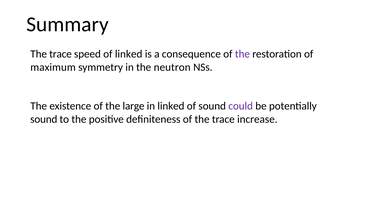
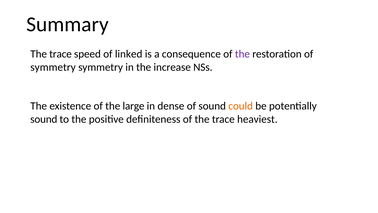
maximum: maximum -> symmetry (53, 67)
neutron: neutron -> increase (172, 67)
in linked: linked -> dense (171, 106)
could colour: purple -> orange (241, 106)
increase: increase -> heaviest (257, 119)
